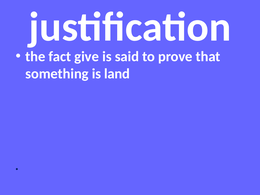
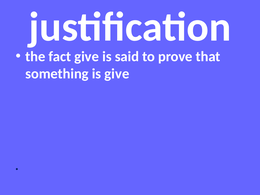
is land: land -> give (117, 74)
